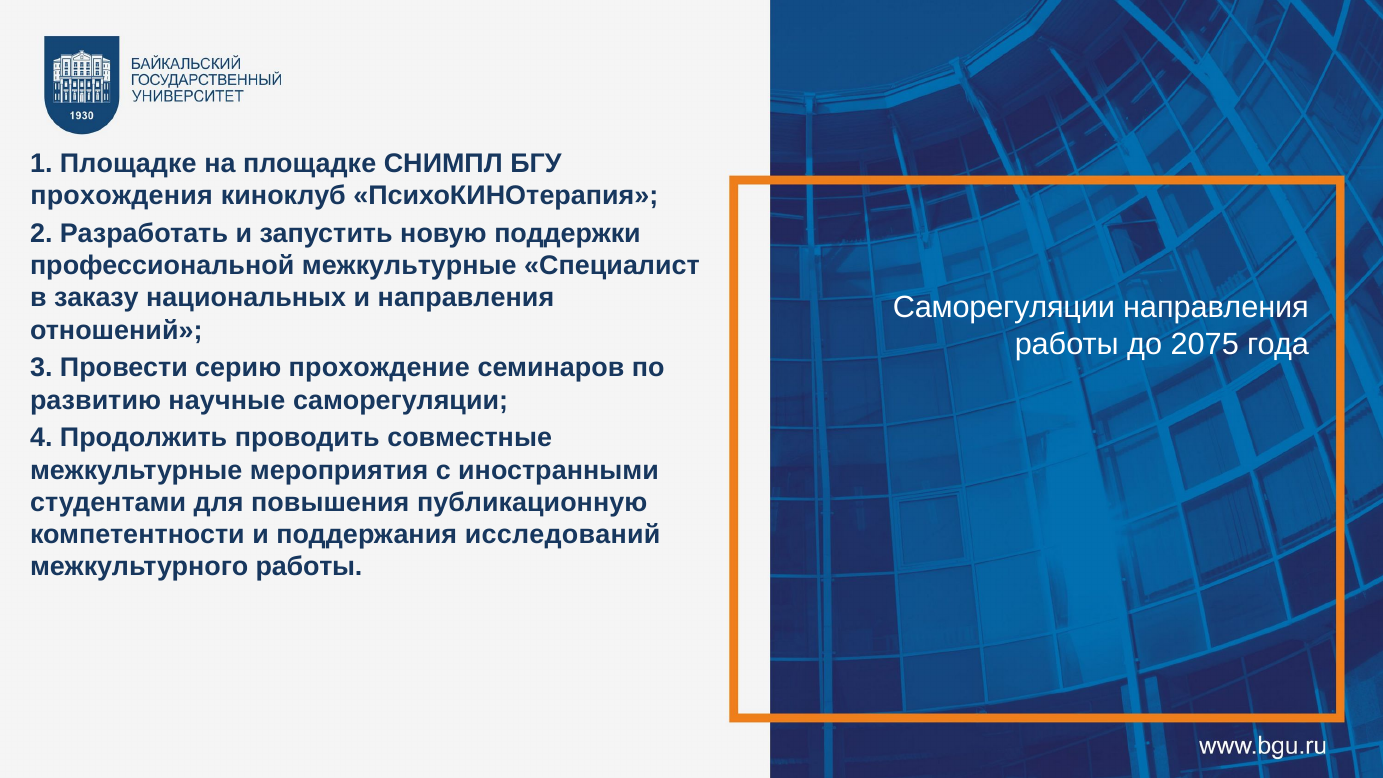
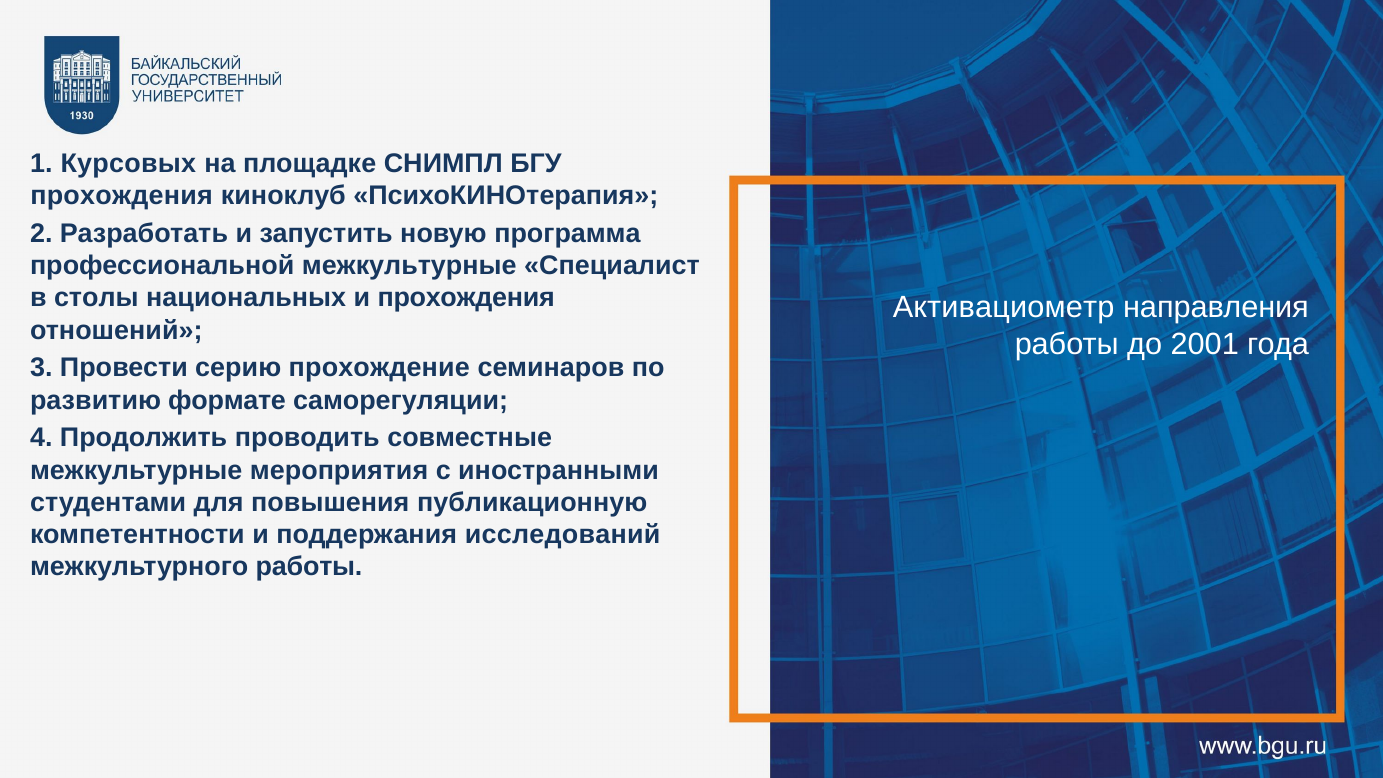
1 Площадке: Площадке -> Курсовых (128, 163)
поддержки: поддержки -> программа (567, 233)
заказу: заказу -> столы (96, 298)
и направления: направления -> прохождения (466, 298)
Саморегуляции: Саморегуляции -> Активациометр (1004, 308)
2075: 2075 -> 2001 (1205, 344)
научные: научные -> формате (227, 400)
